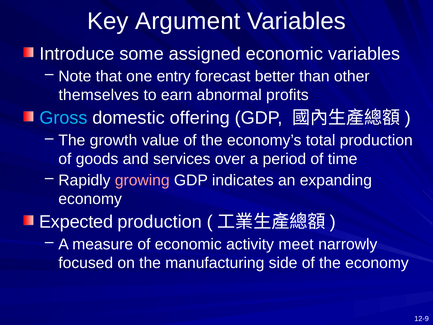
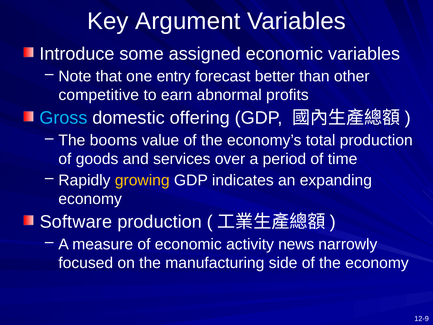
themselves: themselves -> competitive (99, 95)
growth: growth -> booms (113, 140)
growing colour: pink -> yellow (142, 180)
Expected: Expected -> Software (76, 222)
meet: meet -> news (296, 244)
